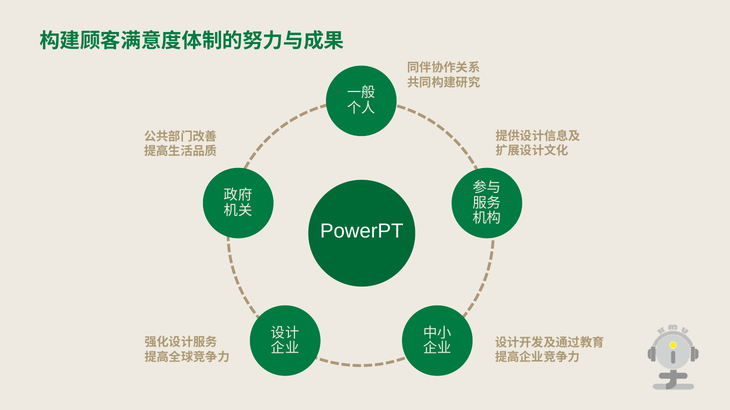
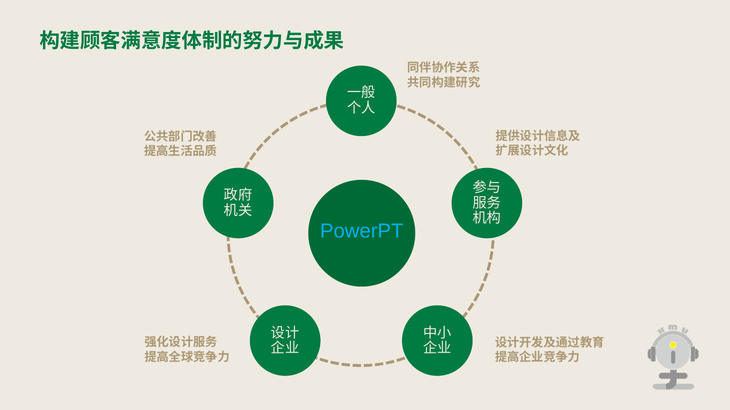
PowerPT colour: white -> light blue (362, 231)
